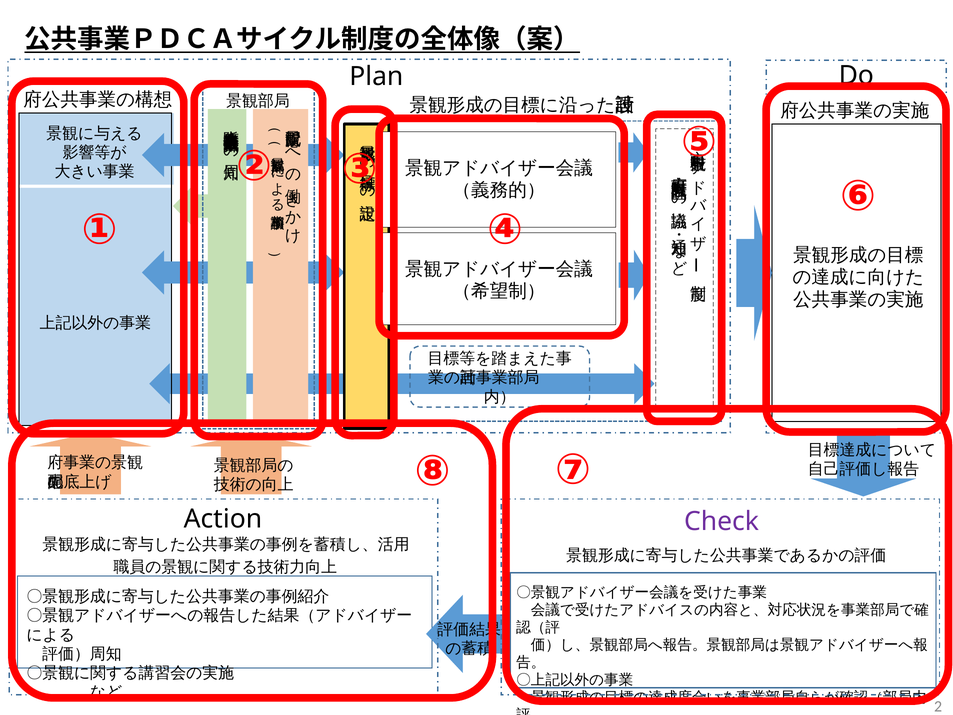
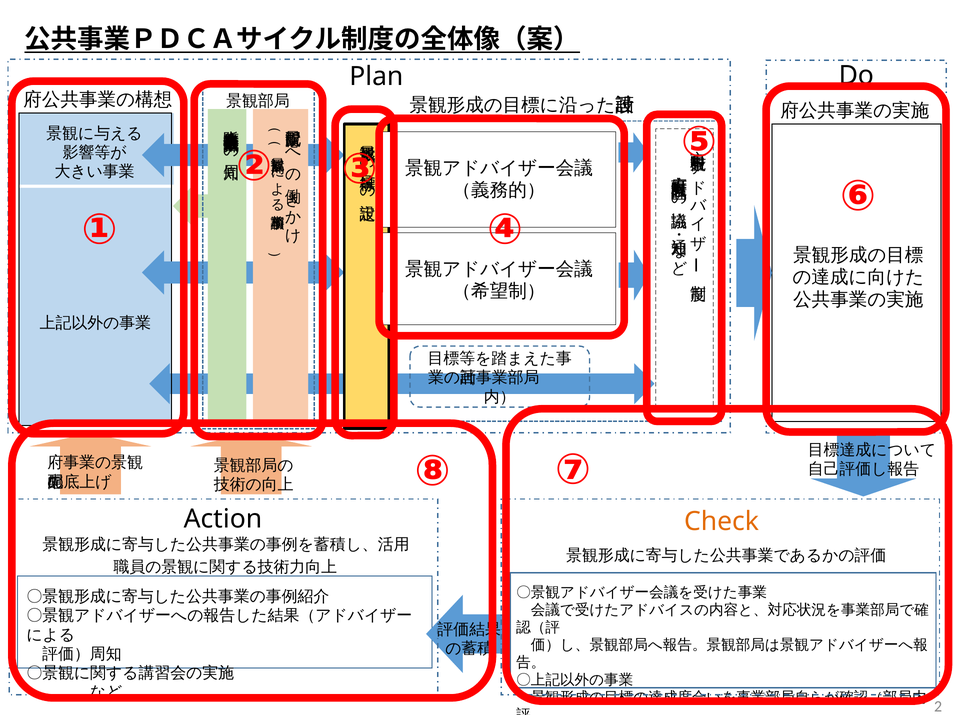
Check colour: purple -> orange (722, 521)
